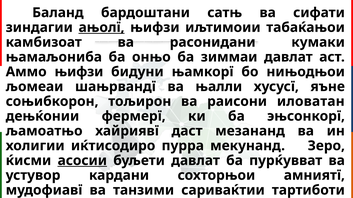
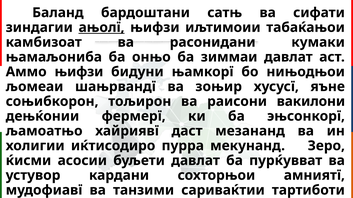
њалли: њалли -> зоњир (219, 87)
иловатан: иловатан -> вакилони (311, 102)
асосии underline: present -> none (82, 161)
